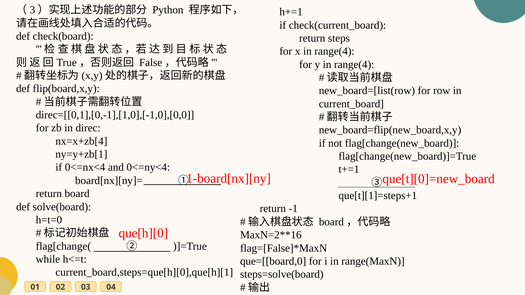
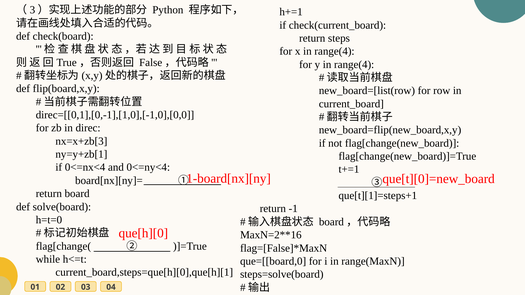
nx=x+zb[4: nx=x+zb[4 -> nx=x+zb[3 (81, 141)
